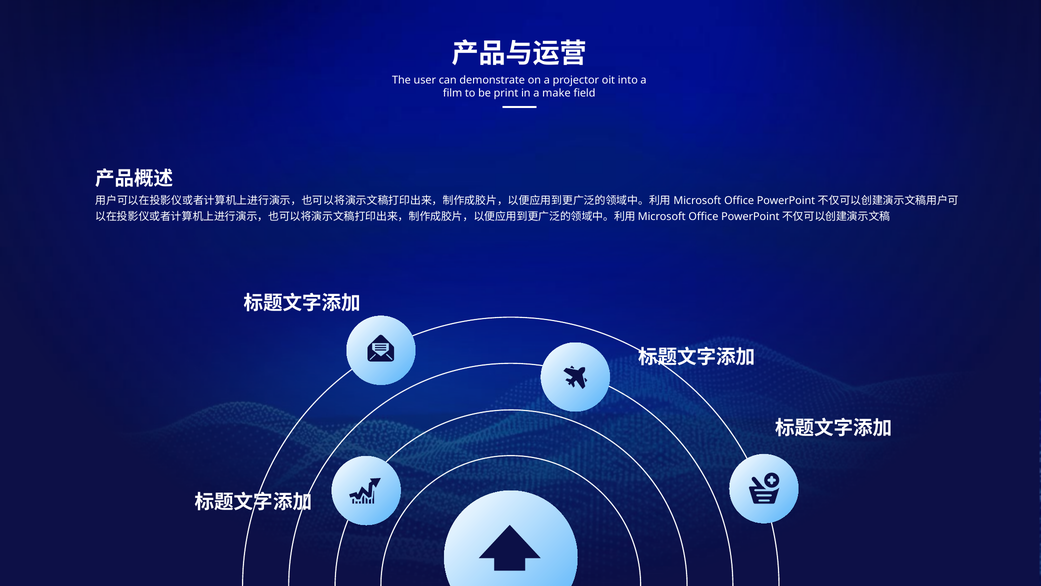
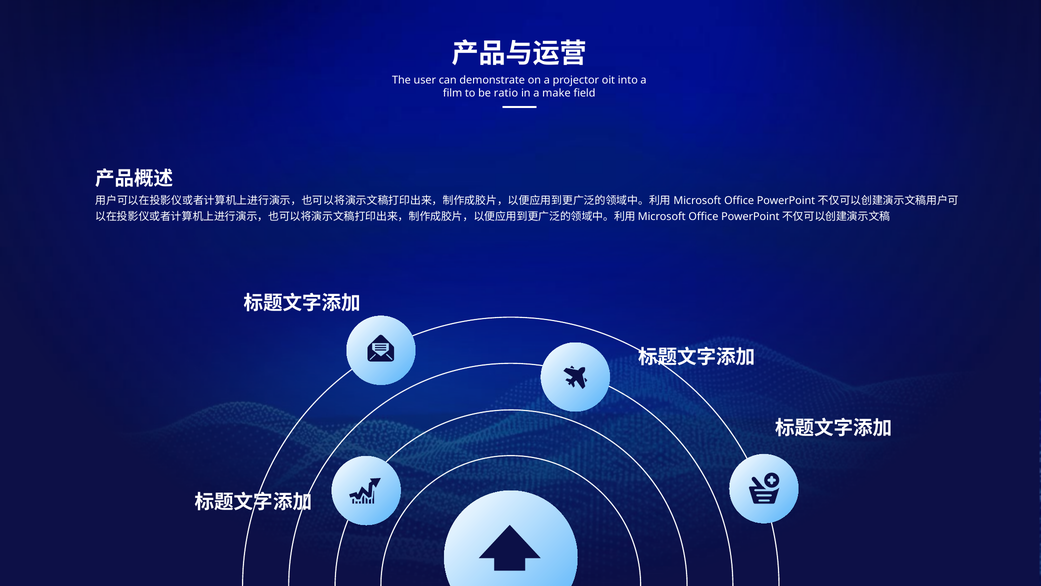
print: print -> ratio (506, 93)
